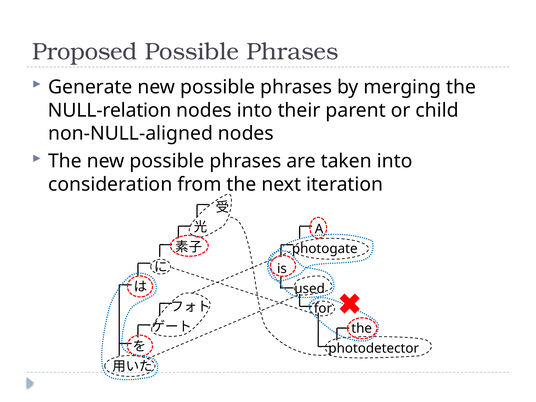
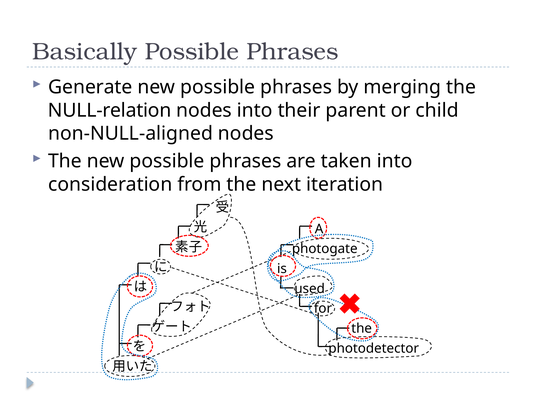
Proposed: Proposed -> Basically (85, 52)
